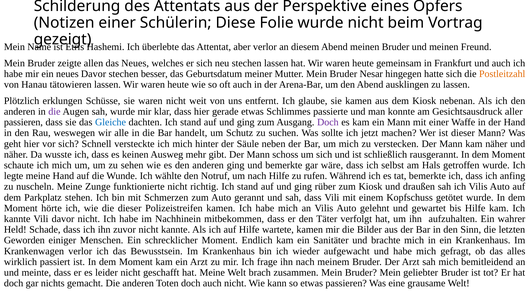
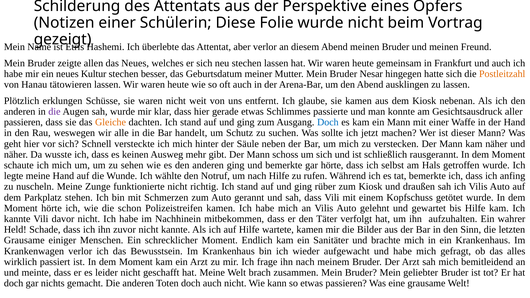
neues Davor: Davor -> Kultur (94, 74)
Gleiche colour: blue -> orange (111, 122)
Doch colour: purple -> blue (328, 122)
gar wäre: wäre -> hörte (332, 165)
die dieser: dieser -> schon (130, 208)
Geworden: Geworden -> Grausame (24, 240)
